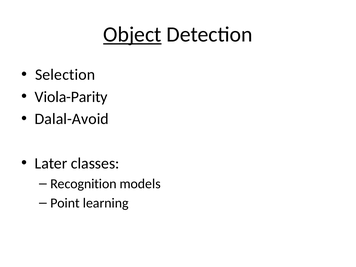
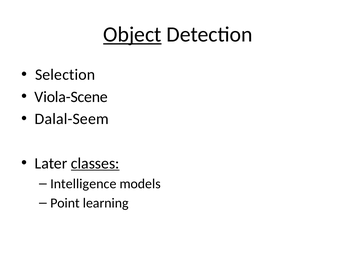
Viola-Parity: Viola-Parity -> Viola-Scene (71, 97)
Dalal-Avoid: Dalal-Avoid -> Dalal-Seem (72, 119)
classes underline: none -> present (95, 163)
Recognition: Recognition -> Intelligence (83, 184)
